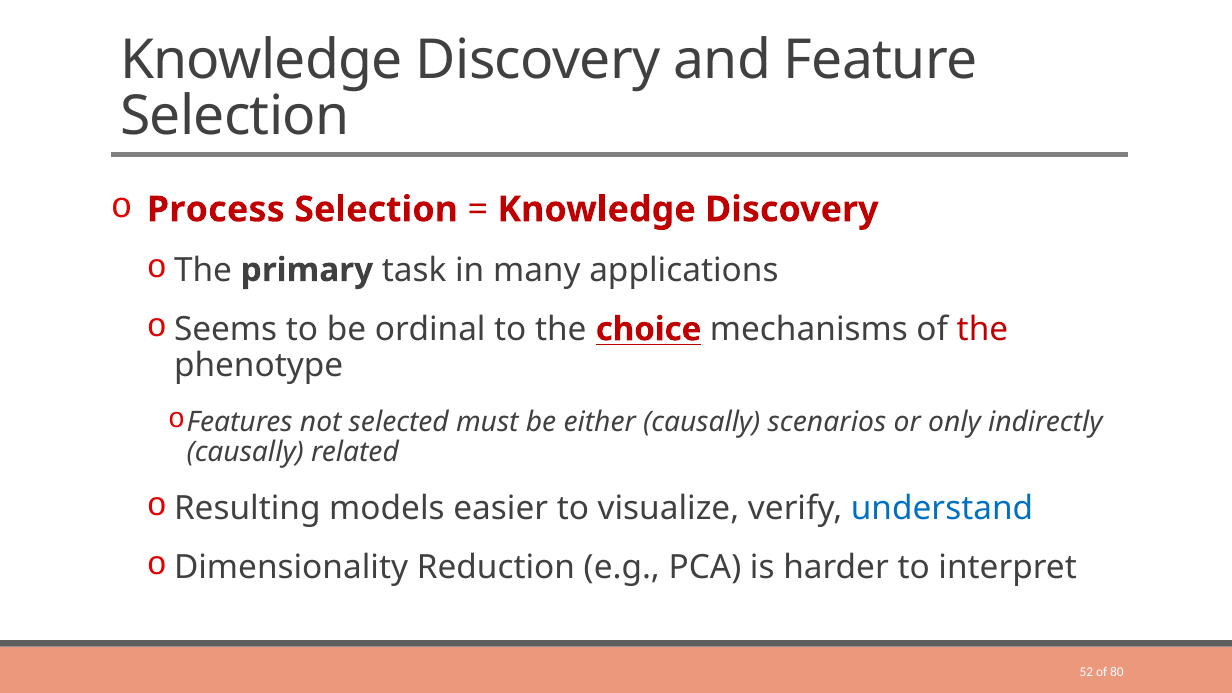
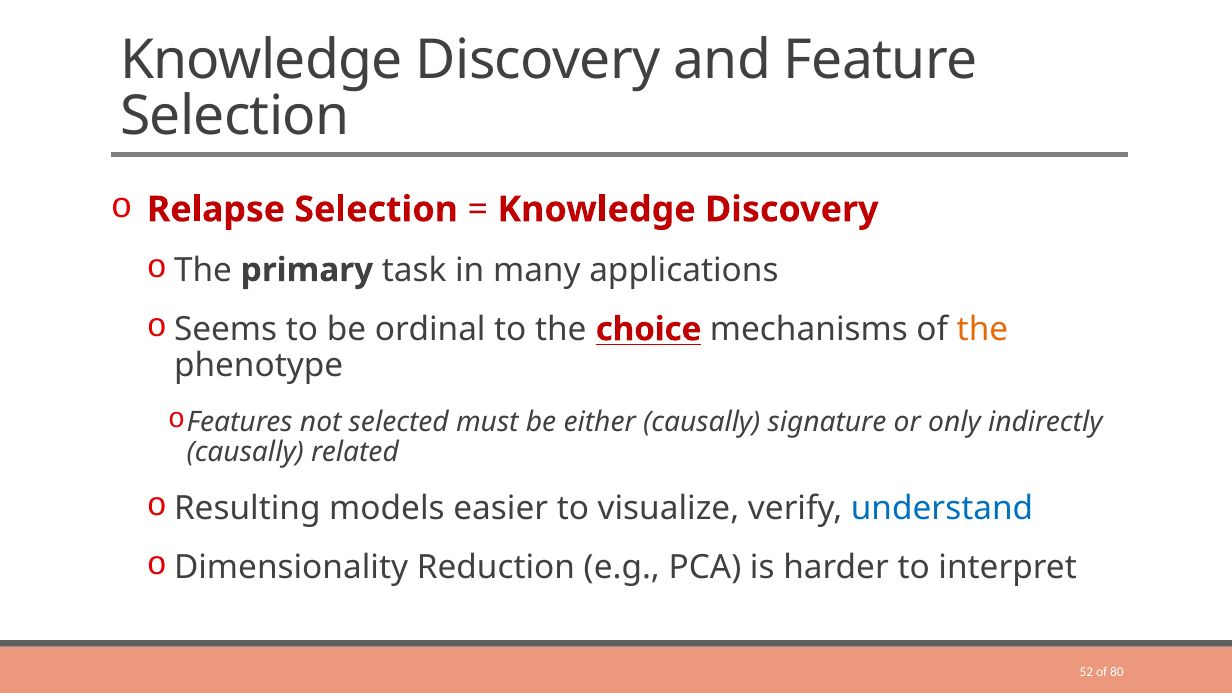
Process: Process -> Relapse (216, 209)
the colour: red -> orange (983, 329)
scenarios: scenarios -> signature (827, 422)
